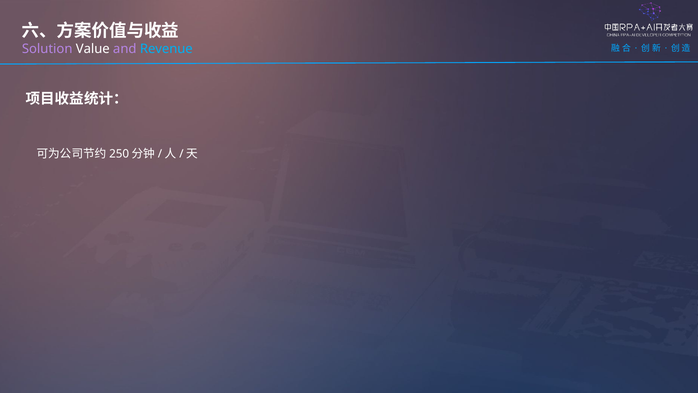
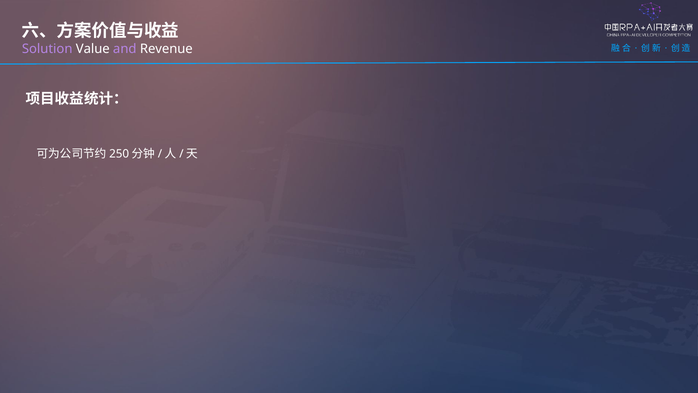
Revenue colour: light blue -> white (166, 49)
